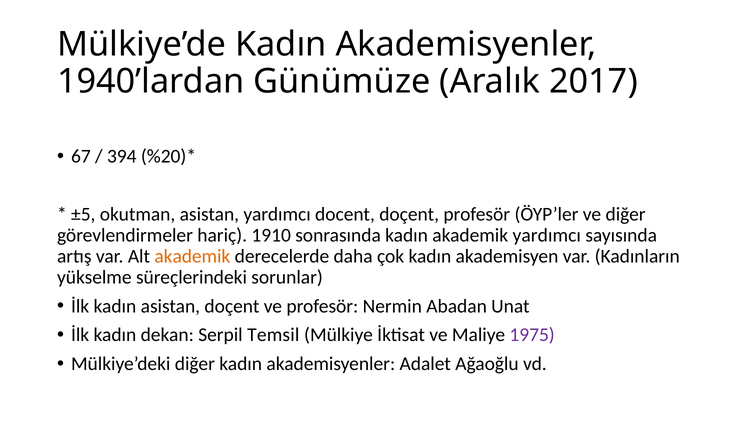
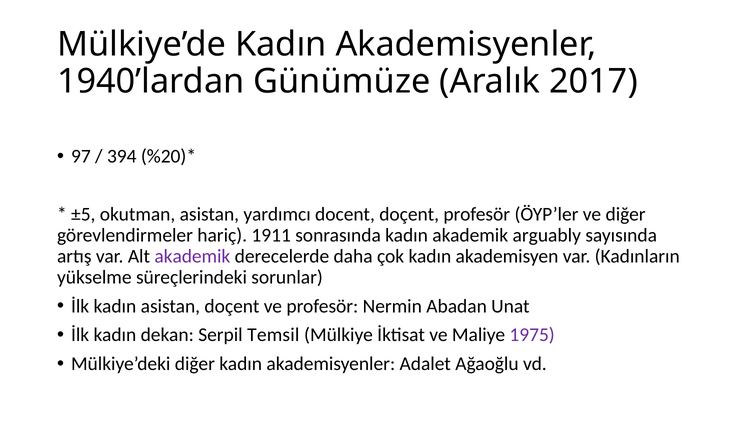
67: 67 -> 97 (81, 156)
1910: 1910 -> 1911 (271, 235)
akademik yardımcı: yardımcı -> arguably (547, 235)
akademik colour: orange -> purple (192, 256)
